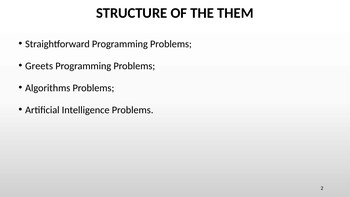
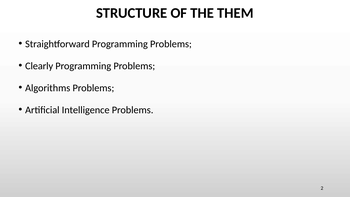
Greets: Greets -> Clearly (39, 66)
